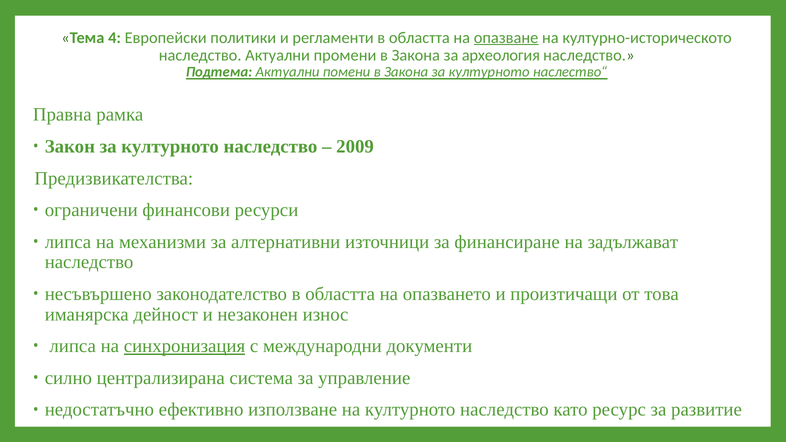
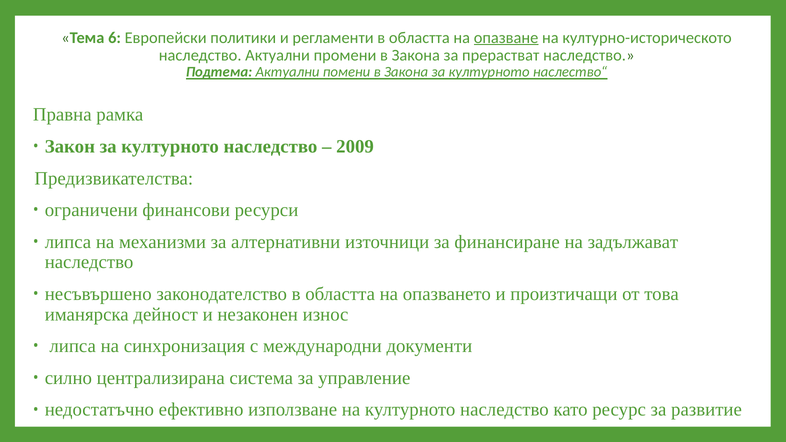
4: 4 -> 6 (115, 38)
археология: археология -> прерастват (501, 55)
синхронизация underline: present -> none (185, 346)
